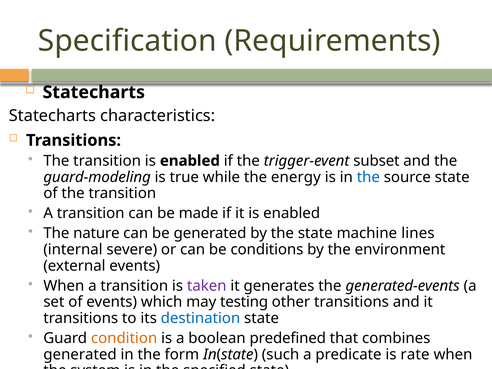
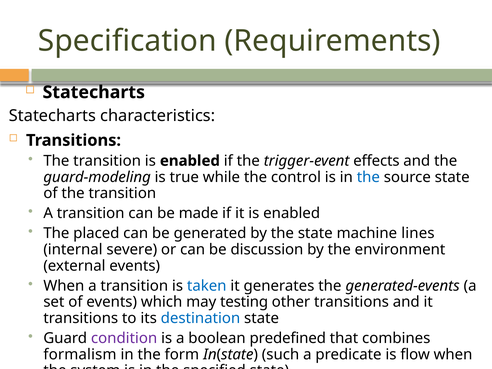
subset: subset -> effects (376, 161)
energy: energy -> control (296, 177)
nature: nature -> placed (96, 233)
conditions: conditions -> discussion (267, 250)
taken colour: purple -> blue (207, 286)
condition colour: orange -> purple (124, 338)
generated: generated -> formalism (80, 354)
rate: rate -> flow (415, 354)
